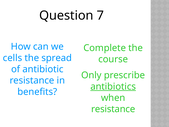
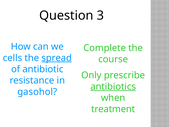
7: 7 -> 3 (100, 15)
spread underline: none -> present (57, 58)
benefits: benefits -> gasohol (37, 92)
resistance: resistance -> treatment (113, 109)
